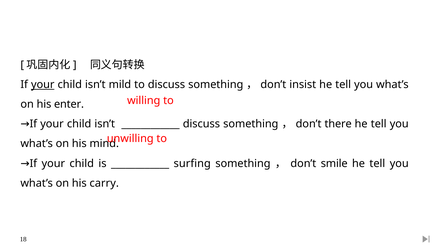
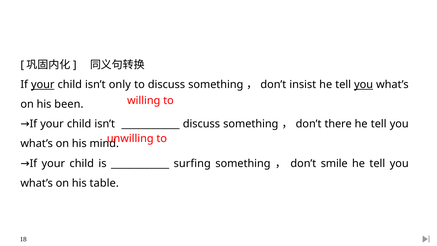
mild: mild -> only (120, 85)
you underline: none -> present (364, 85)
enter: enter -> been (69, 104)
carry: carry -> table (104, 183)
